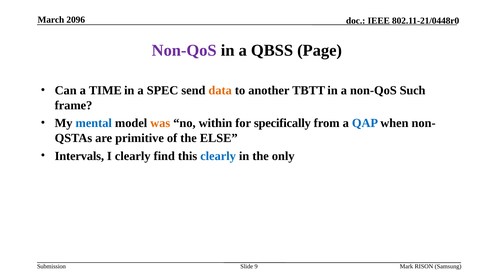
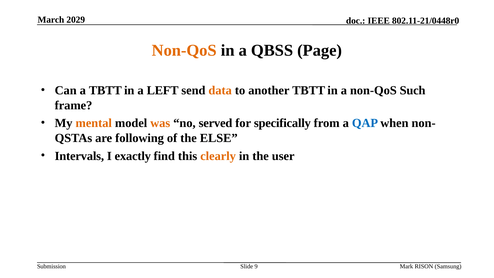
2096: 2096 -> 2029 (76, 20)
Non-QoS colour: purple -> orange (184, 51)
a TIME: TIME -> TBTT (105, 90)
SPEC: SPEC -> LEFT (163, 90)
mental colour: blue -> orange (94, 123)
within: within -> served (216, 123)
primitive: primitive -> following (140, 138)
I clearly: clearly -> exactly (133, 156)
clearly colour: blue -> orange (218, 156)
only: only -> user (283, 156)
